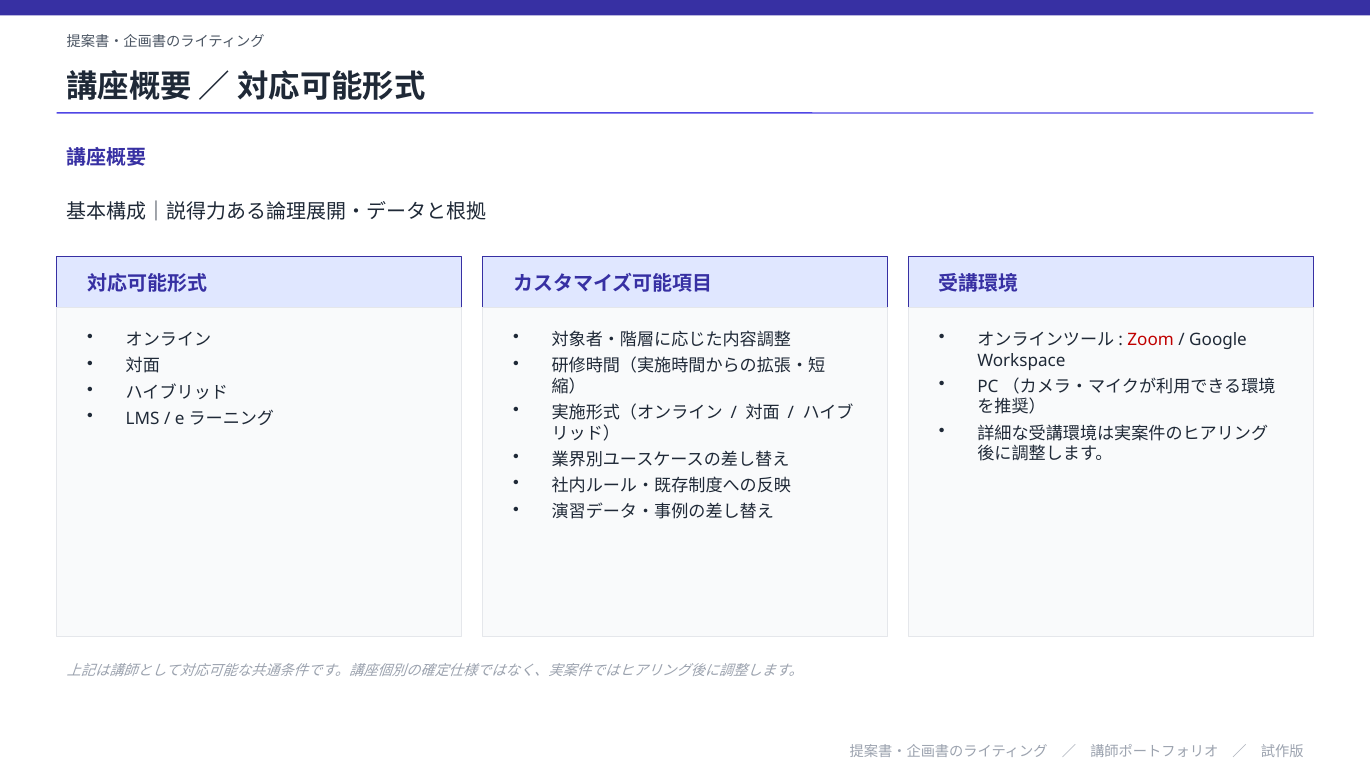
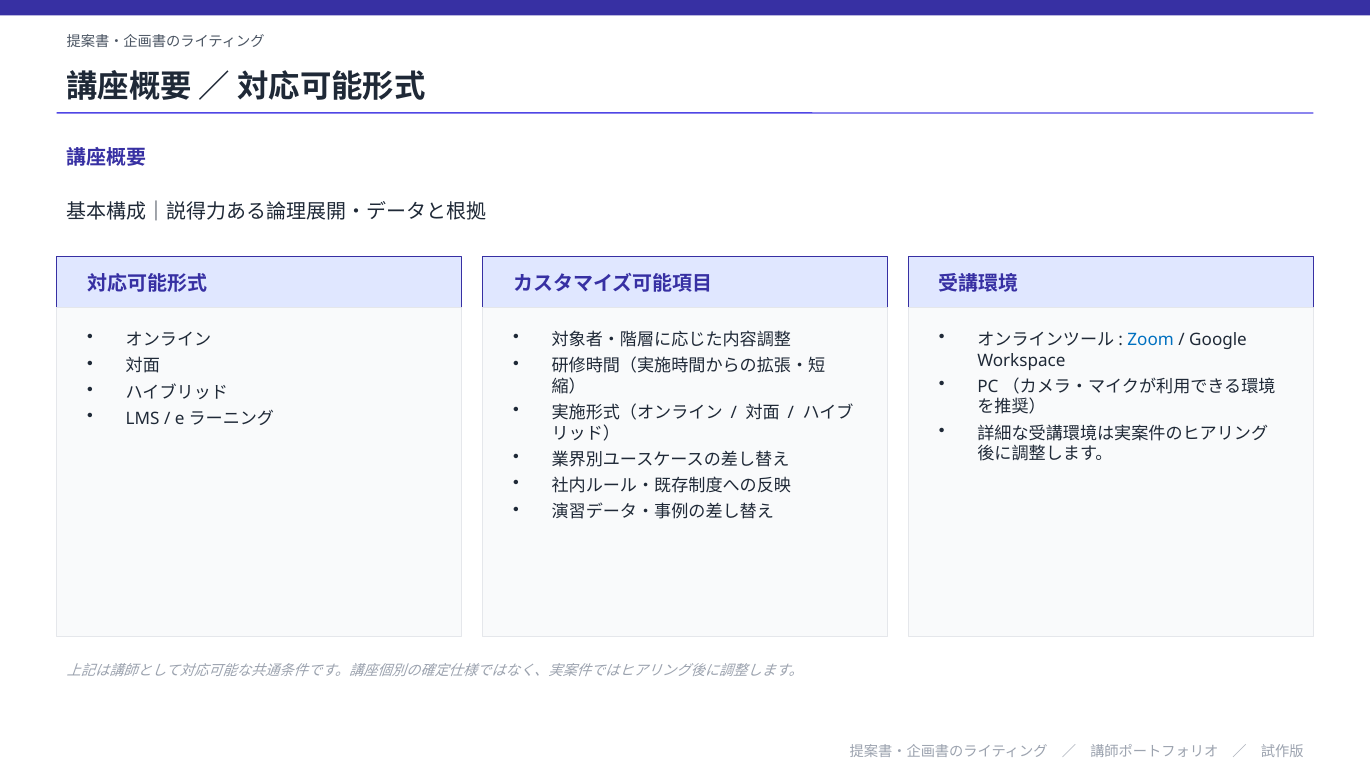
Zoom colour: red -> blue (1151, 340)
